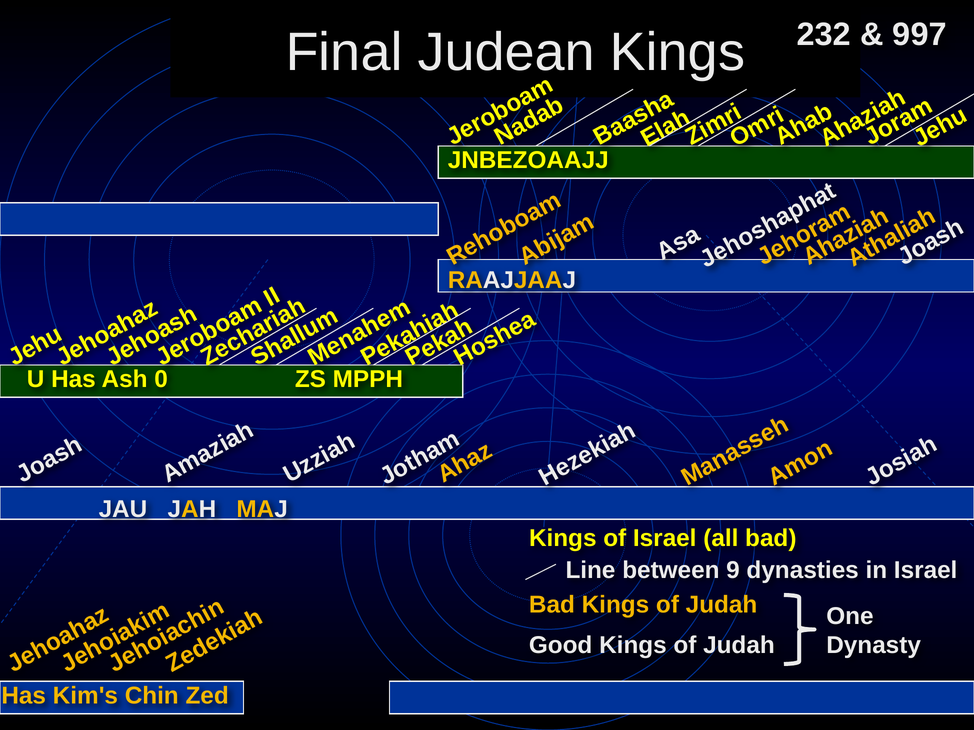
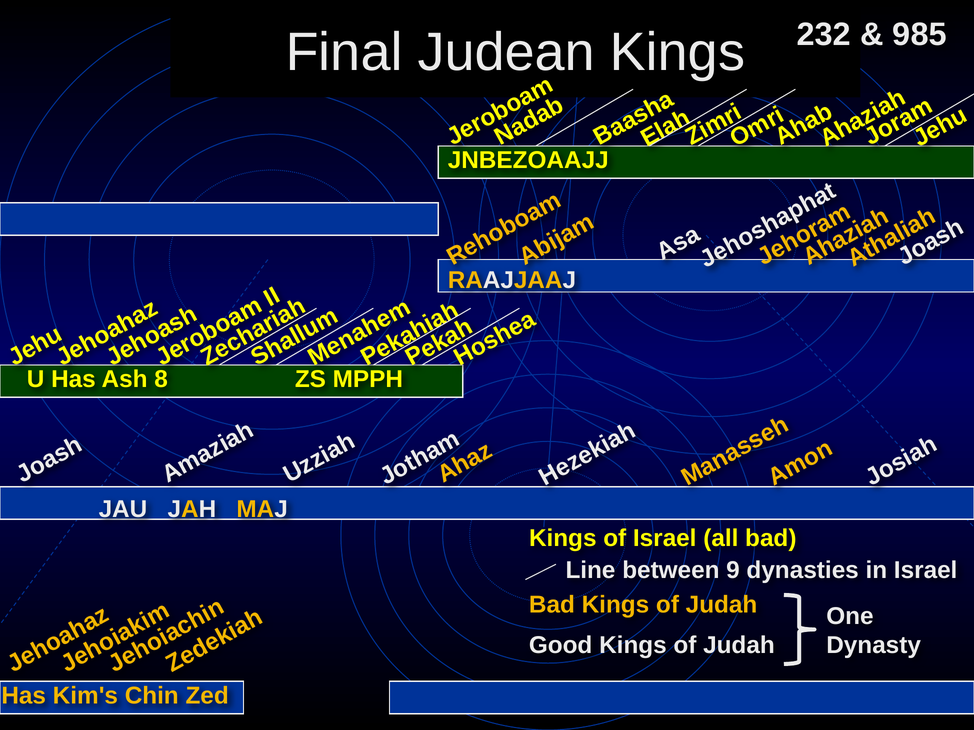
997: 997 -> 985 (920, 35)
0: 0 -> 8 (161, 380)
